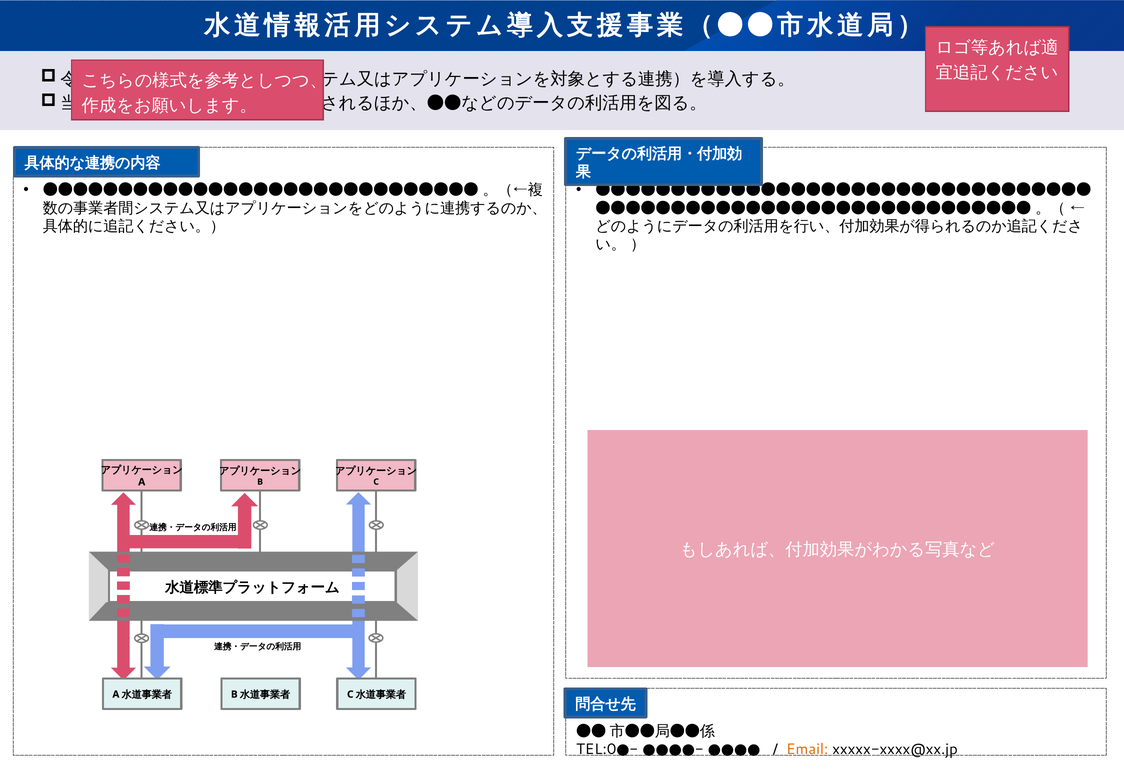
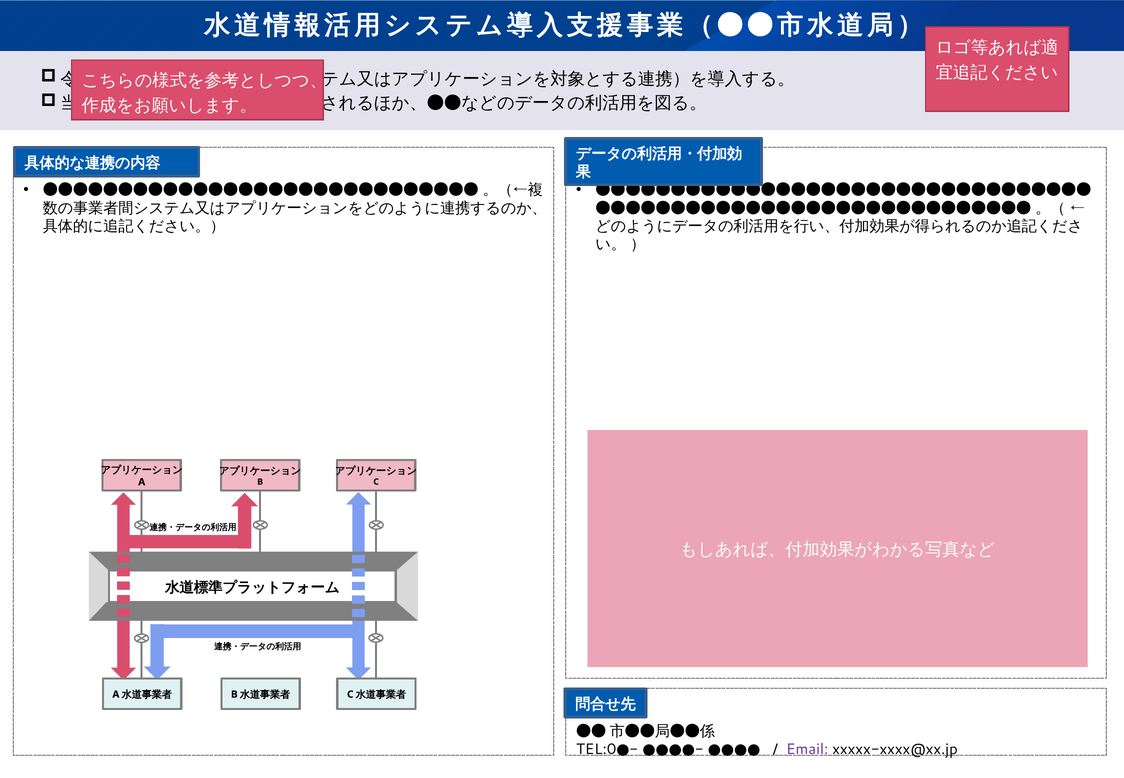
Email colour: orange -> purple (807, 750)
